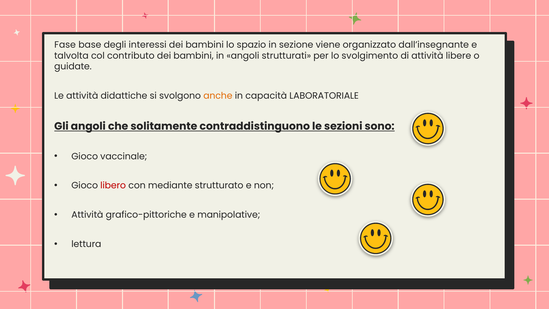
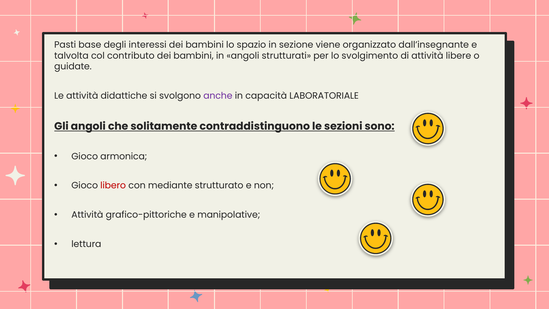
Fase: Fase -> Pasti (65, 45)
anche colour: orange -> purple (218, 96)
vaccinale: vaccinale -> armonica (124, 156)
